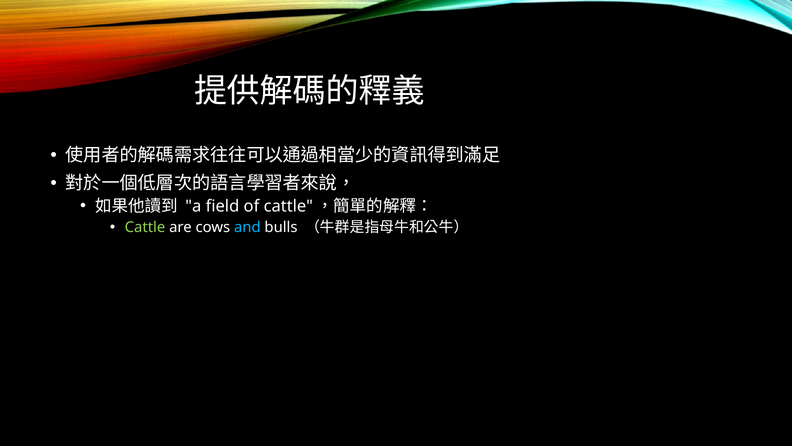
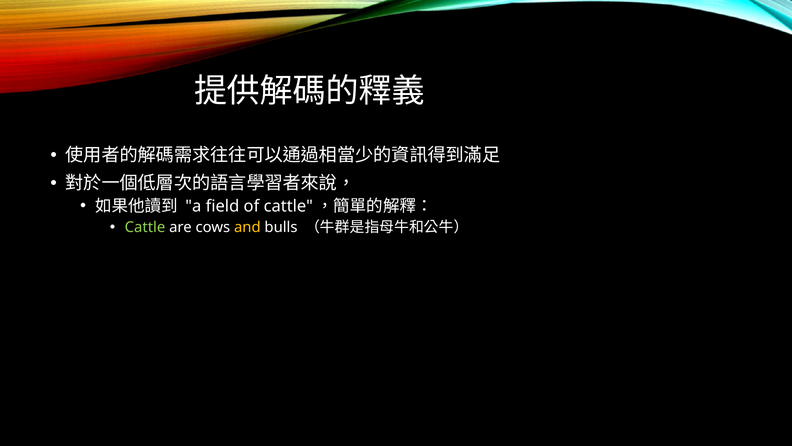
and colour: light blue -> yellow (247, 227)
